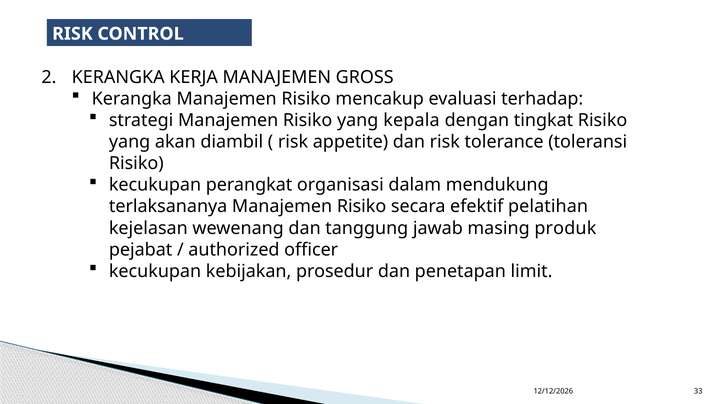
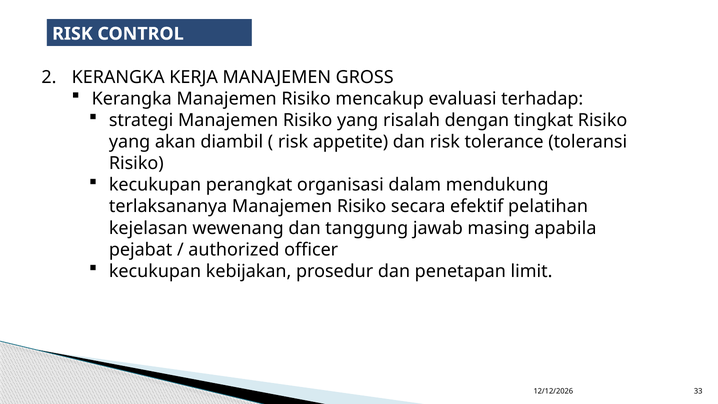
kepala: kepala -> risalah (412, 120)
produk: produk -> apabila (565, 228)
